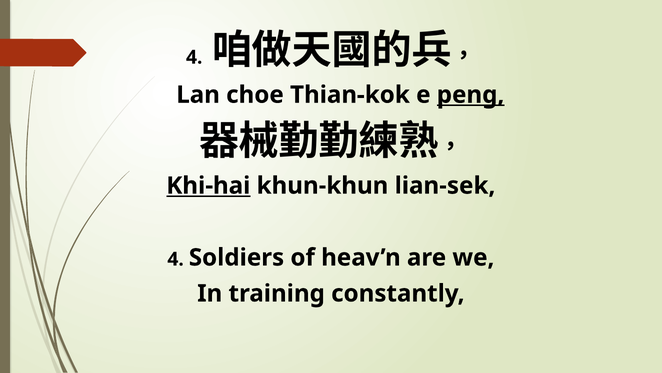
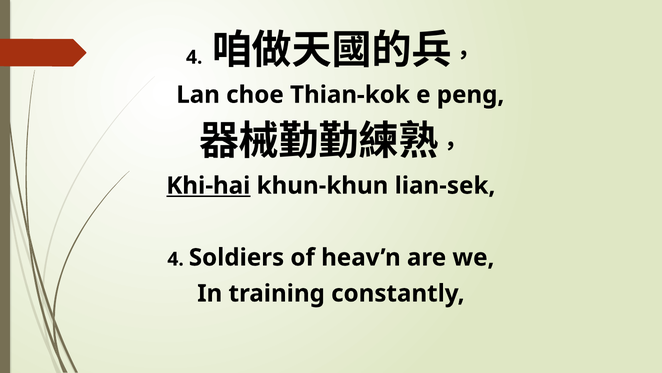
peng underline: present -> none (471, 95)
